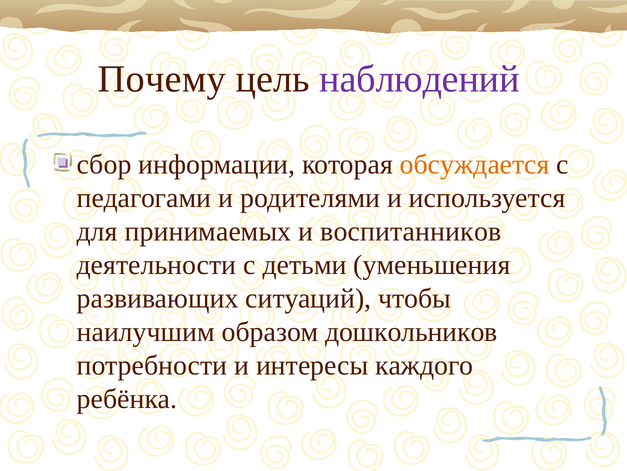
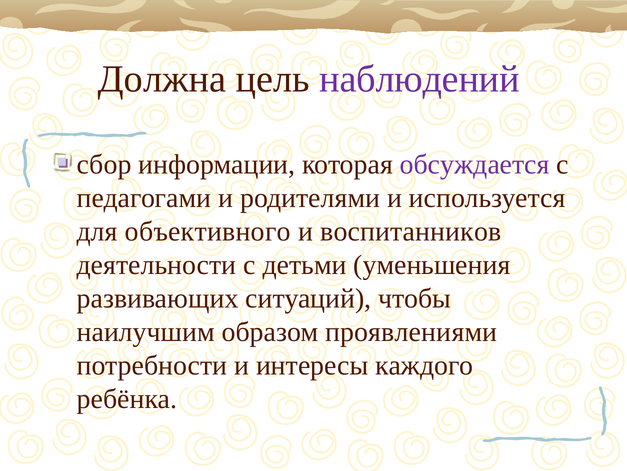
Почему: Почему -> Должна (162, 79)
обсуждается colour: orange -> purple (475, 165)
принимаемых: принимаемых -> объективного (208, 231)
дошкольников: дошкольников -> проявлениями (411, 332)
